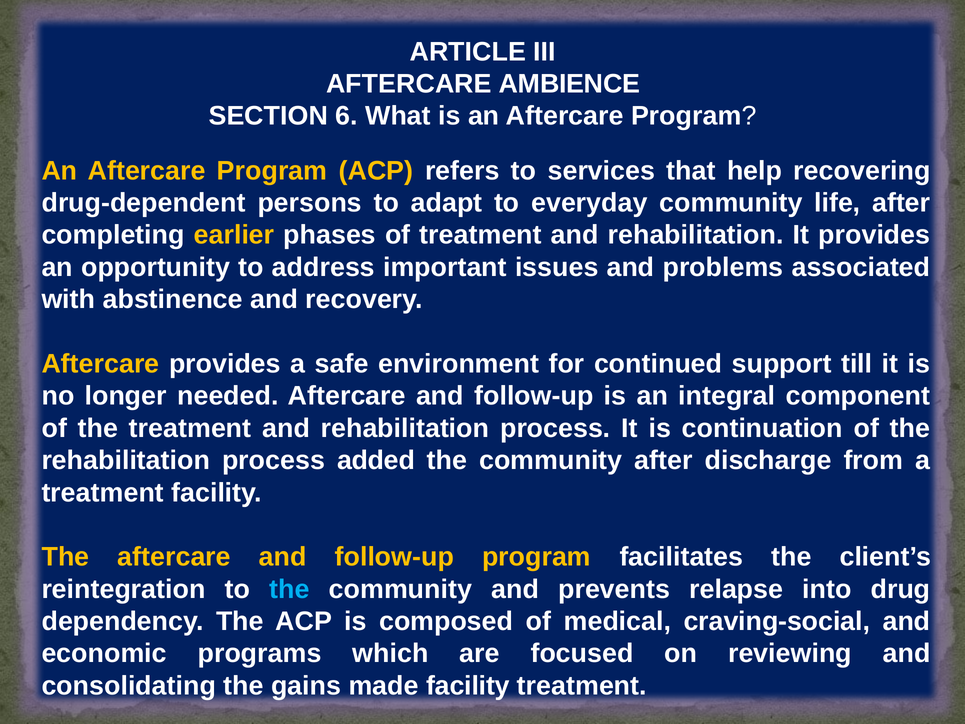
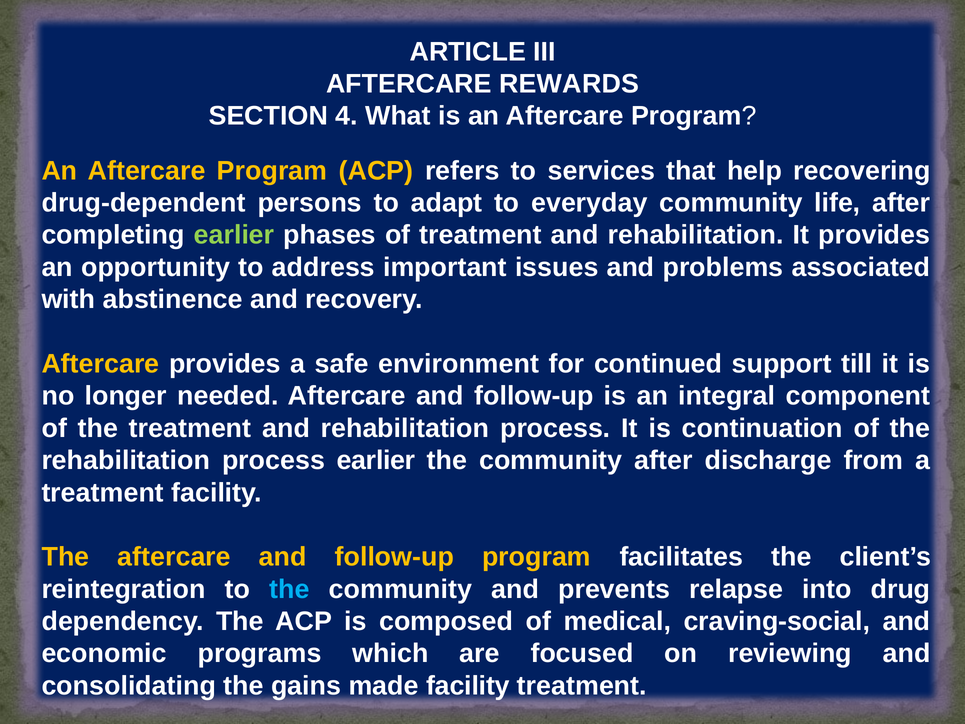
AMBIENCE: AMBIENCE -> REWARDS (569, 84)
6: 6 -> 4 (347, 116)
earlier colour: yellow -> light green (234, 235)
process added: added -> earlier (376, 460)
